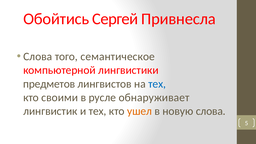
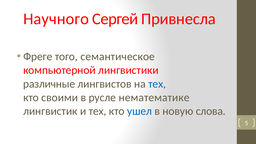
Обойтись: Обойтись -> Научного (56, 19)
Слова: Слова -> Фреге (38, 57)
предметов: предметов -> различные (49, 84)
обнаруживает: обнаруживает -> нематематике (154, 98)
ушел colour: orange -> blue (139, 111)
